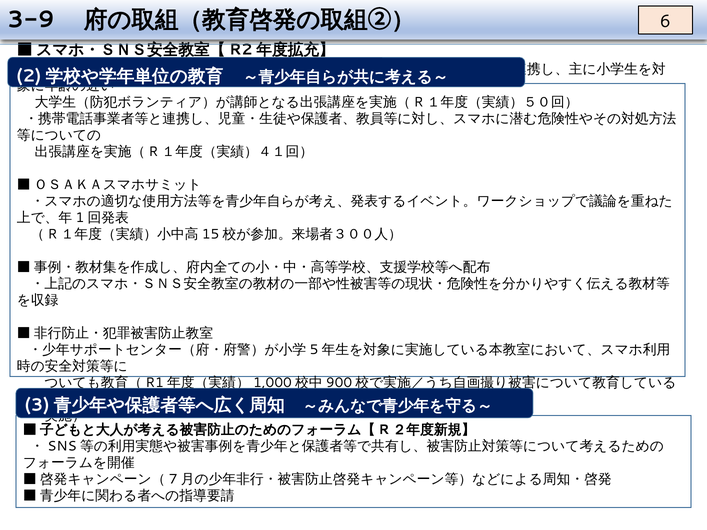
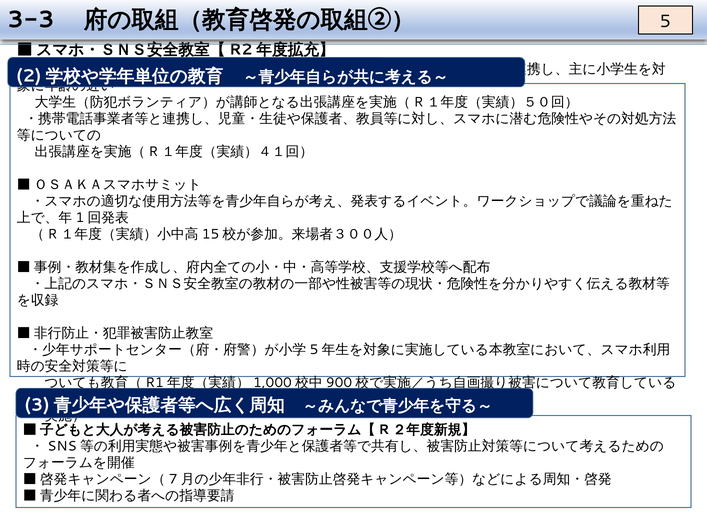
3-9: 3-9 -> 3-3 (31, 20)
6: 6 -> 5 (665, 21)
